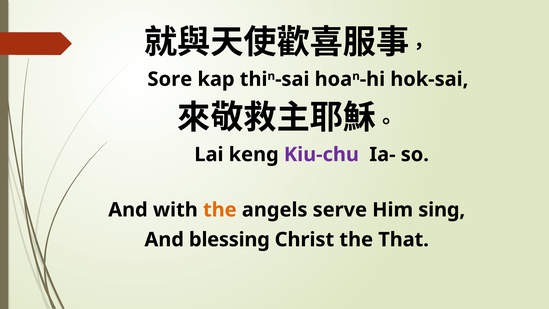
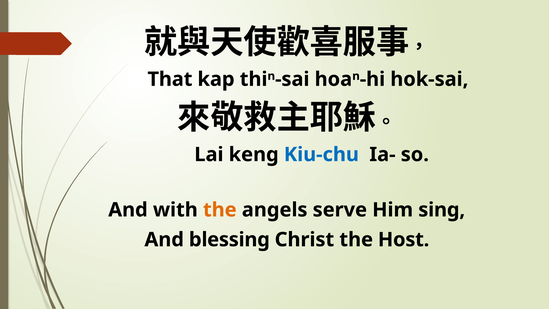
Sore: Sore -> That (170, 79)
Kiu-chu colour: purple -> blue (321, 154)
That: That -> Host (404, 240)
